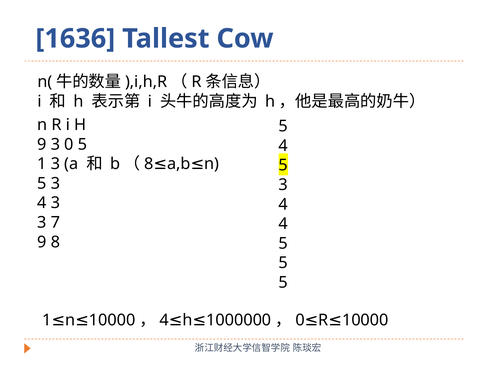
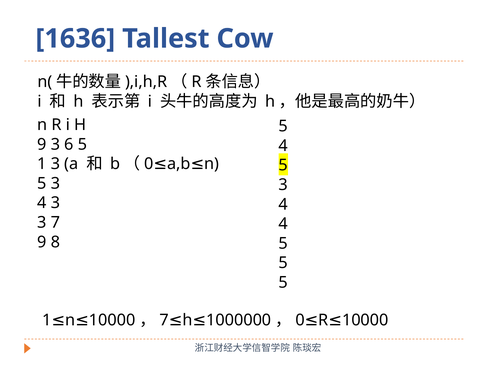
3 0: 0 -> 6 (69, 144)
8: 8 -> 0 (149, 164)
4: 4 -> 7 (164, 320)
